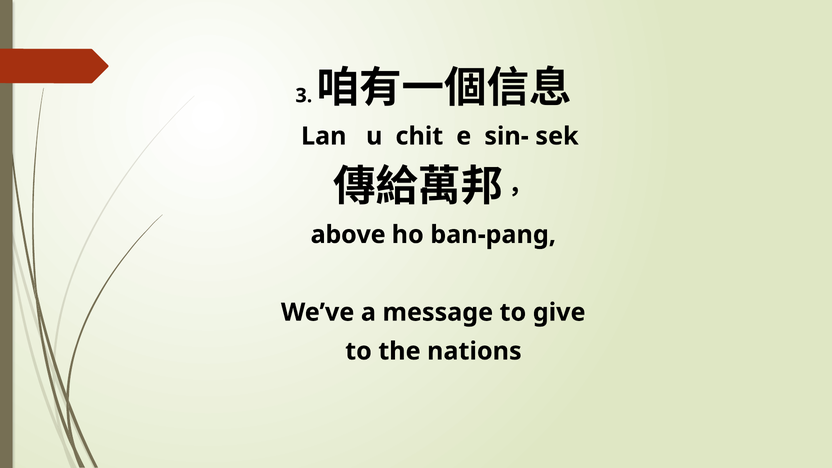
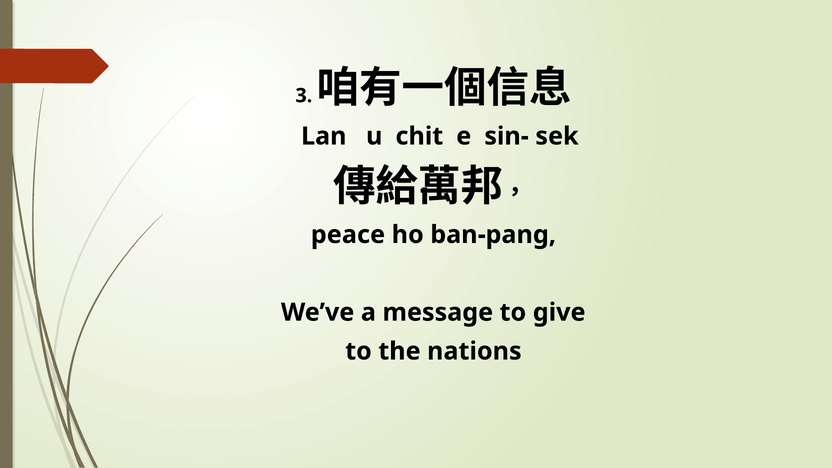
above: above -> peace (348, 235)
